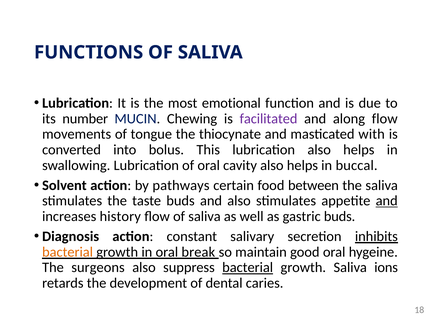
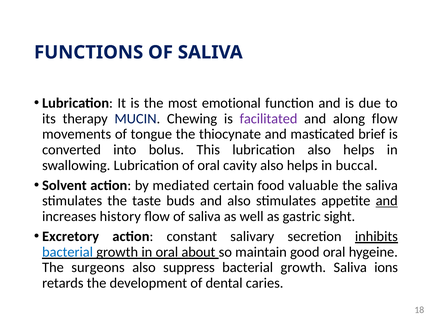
number: number -> therapy (85, 119)
with: with -> brief (372, 134)
pathways: pathways -> mediated (181, 185)
between: between -> valuable (313, 185)
gastric buds: buds -> sight (340, 216)
Diagnosis: Diagnosis -> Excretory (71, 236)
bacterial colour: orange -> blue (68, 252)
break: break -> about (198, 252)
bacterial underline: present -> none (248, 268)
